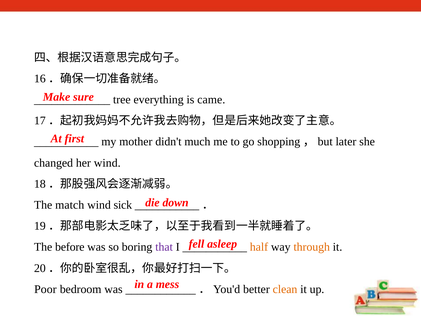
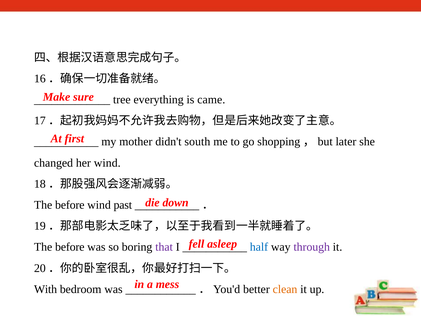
much: much -> south (197, 142)
match: match -> before (70, 205)
sick: sick -> past (123, 205)
half colour: orange -> blue (259, 247)
through colour: orange -> purple (312, 247)
Poor: Poor -> With (46, 289)
